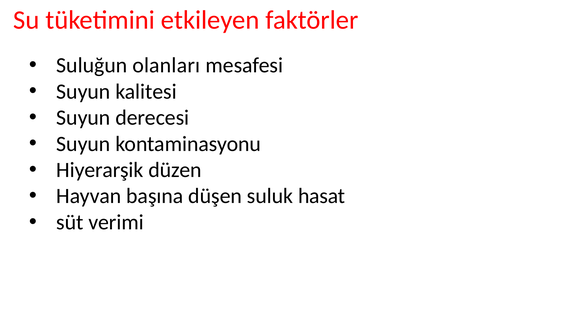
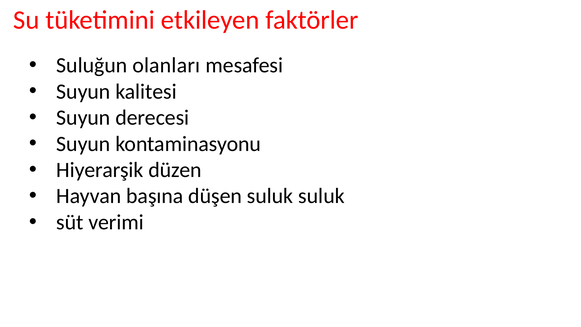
suluk hasat: hasat -> suluk (321, 196)
